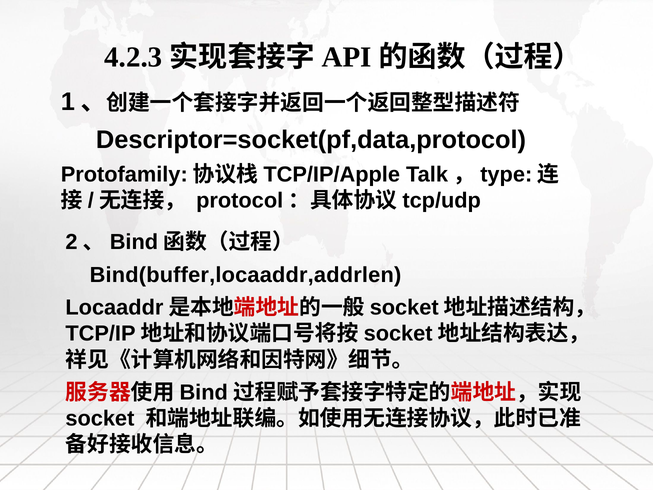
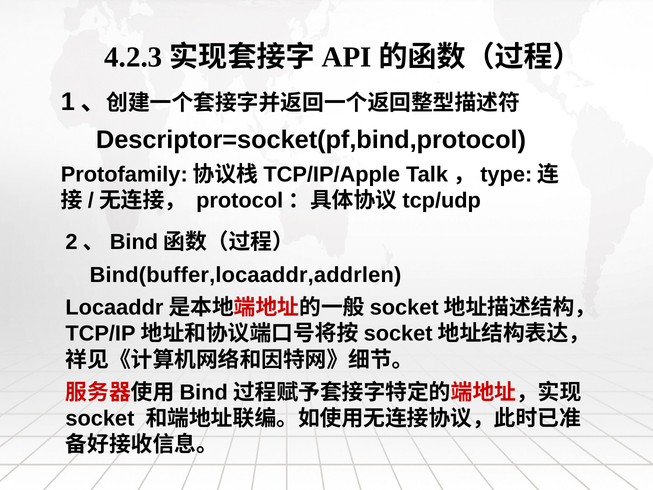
Descriptor=socket(pf,data,protocol: Descriptor=socket(pf,data,protocol -> Descriptor=socket(pf,bind,protocol (311, 140)
